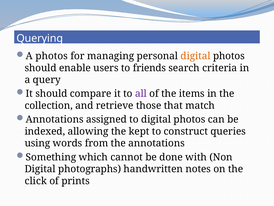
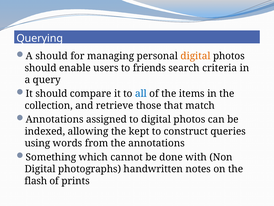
A photos: photos -> should (52, 56)
all colour: purple -> blue (141, 93)
click: click -> flash (36, 181)
